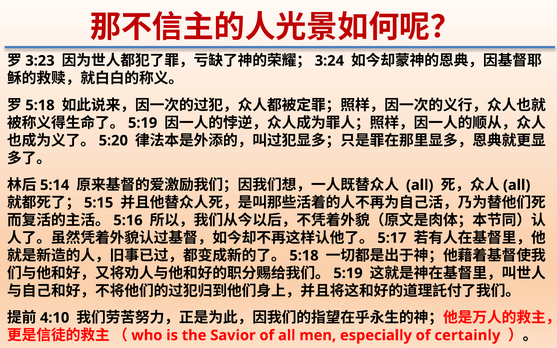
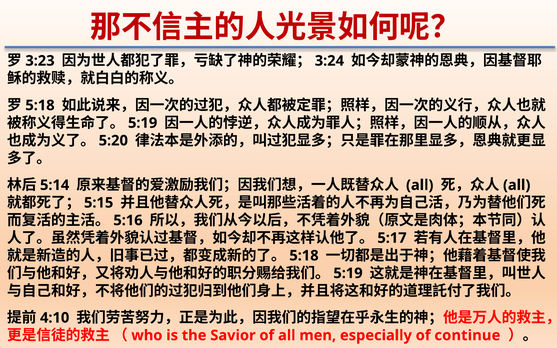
certainly: certainly -> continue (467, 335)
